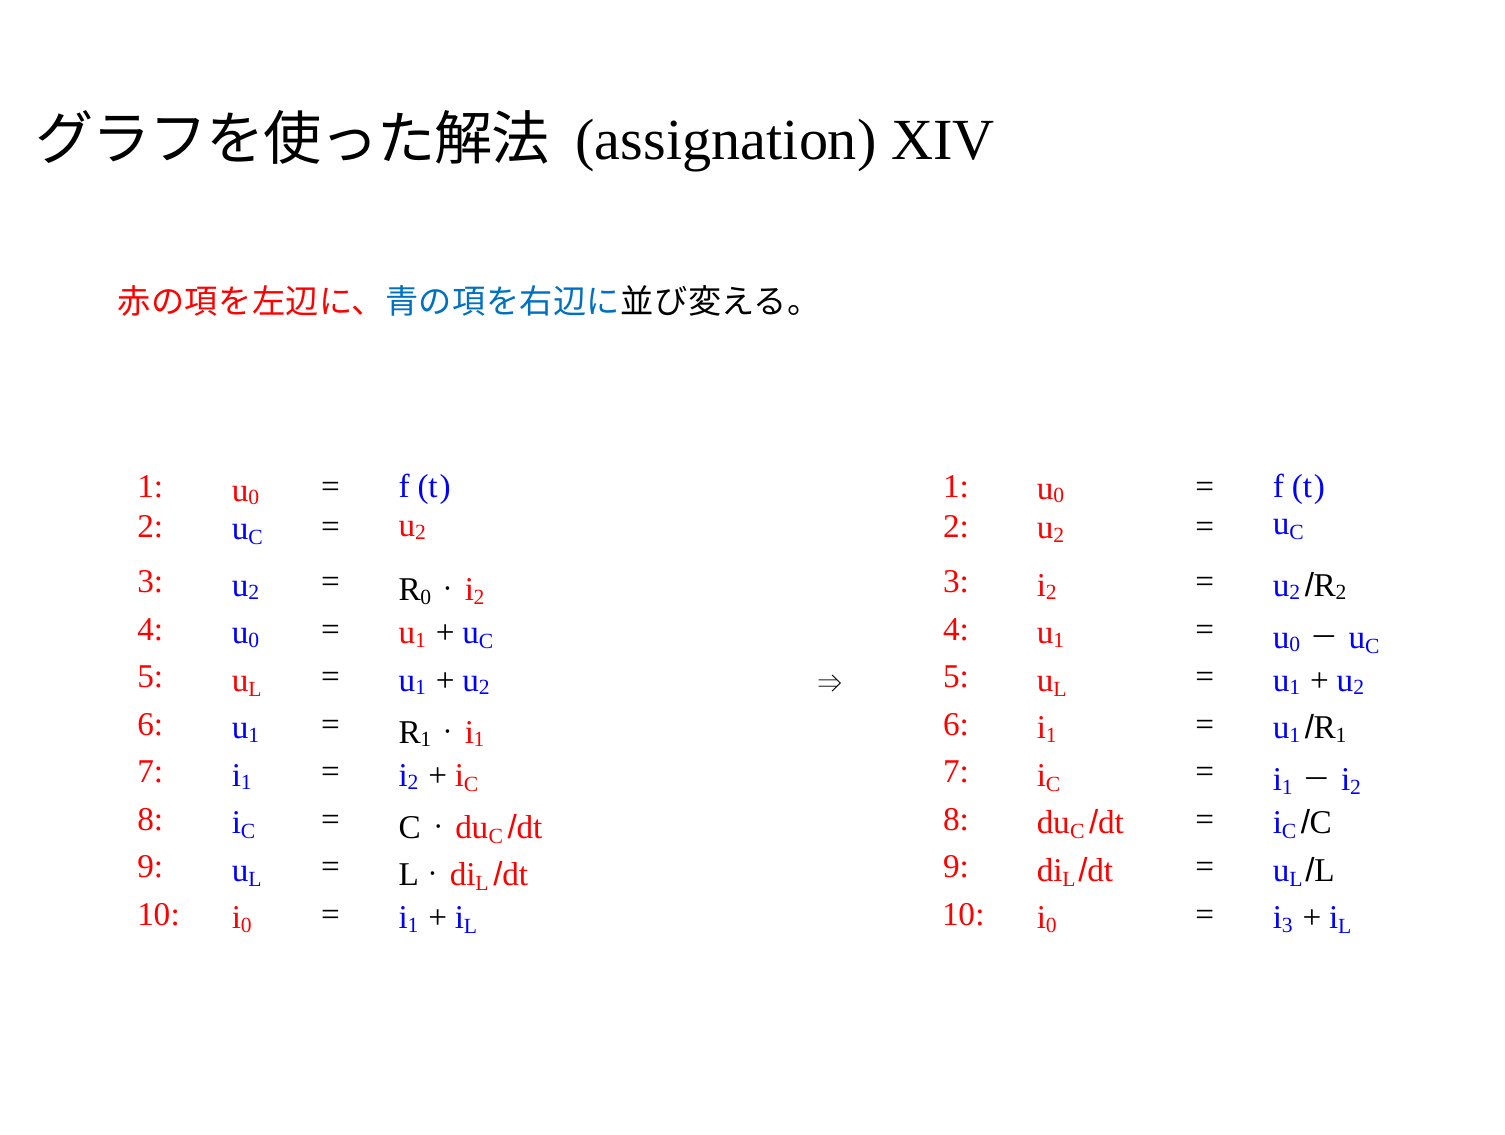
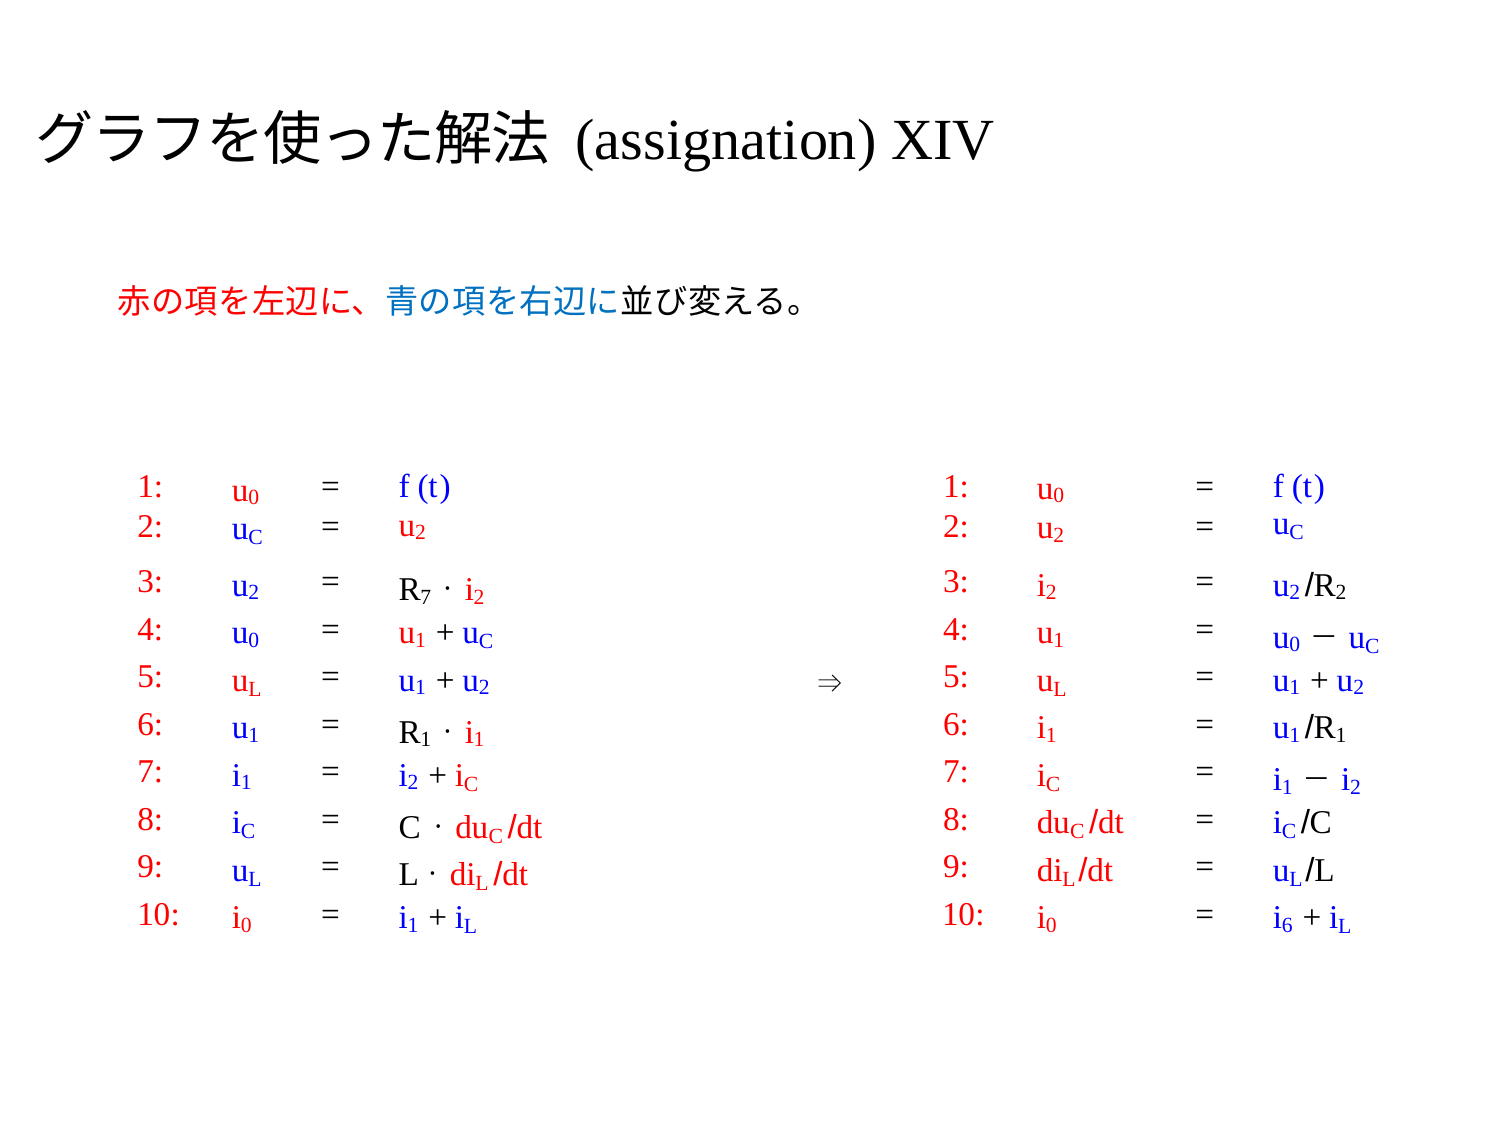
0: 0 -> 7 (426, 597)
3: 3 -> 6 (1287, 925)
